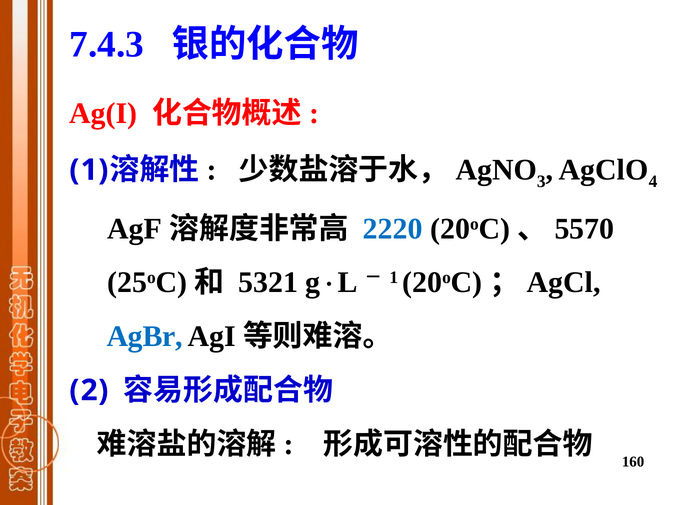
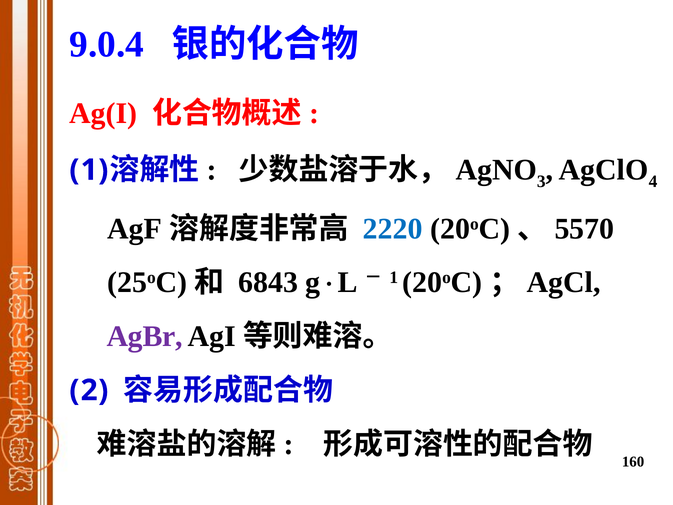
7.4.3: 7.4.3 -> 9.0.4 (107, 44)
5321: 5321 -> 6843 (268, 282)
AgBr colour: blue -> purple (145, 336)
